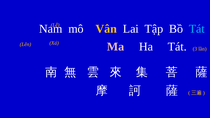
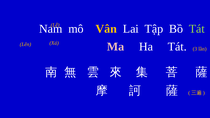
Tát colour: light blue -> light green (197, 29)
